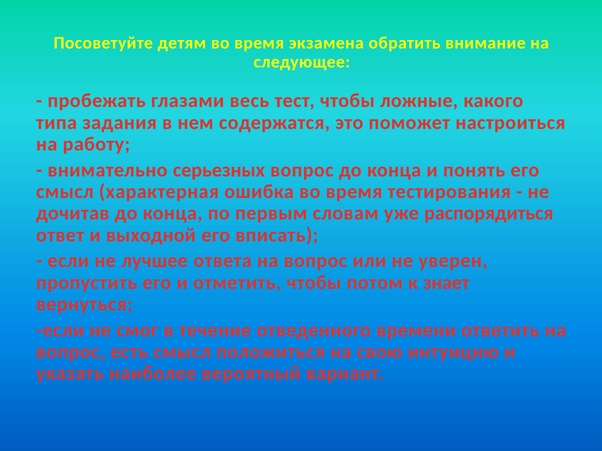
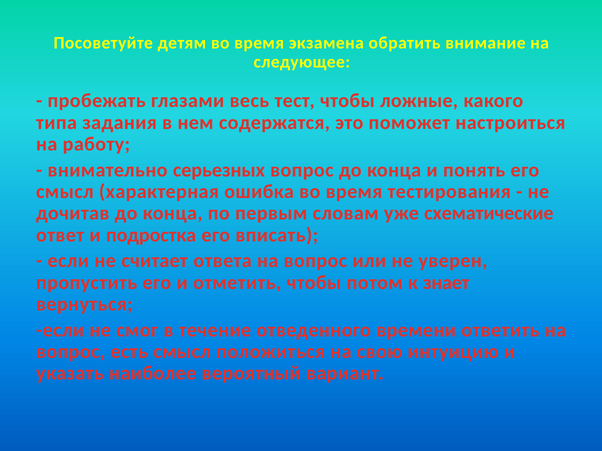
распорядиться: распорядиться -> схематические (489, 214)
выходной: выходной -> подростка (151, 235)
лучшее: лучшее -> считает (155, 261)
